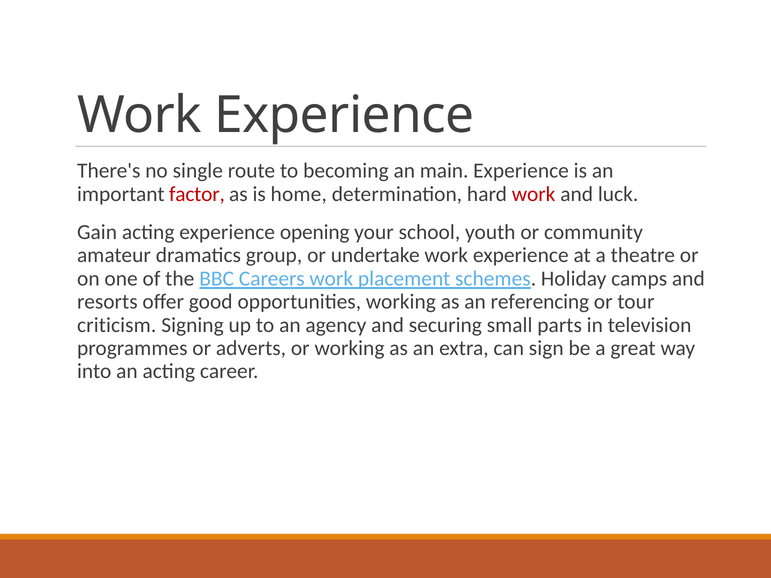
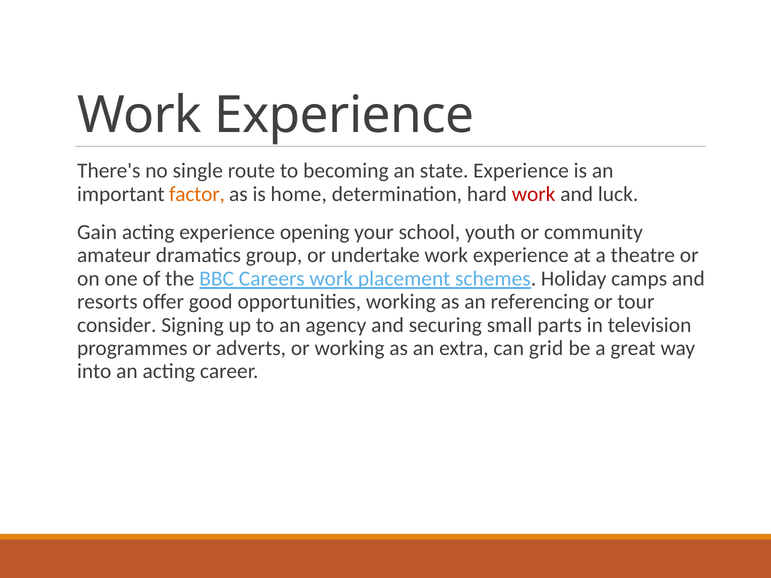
main: main -> state (444, 171)
factor colour: red -> orange (197, 194)
criticism: criticism -> consider (117, 325)
sign: sign -> grid (546, 348)
